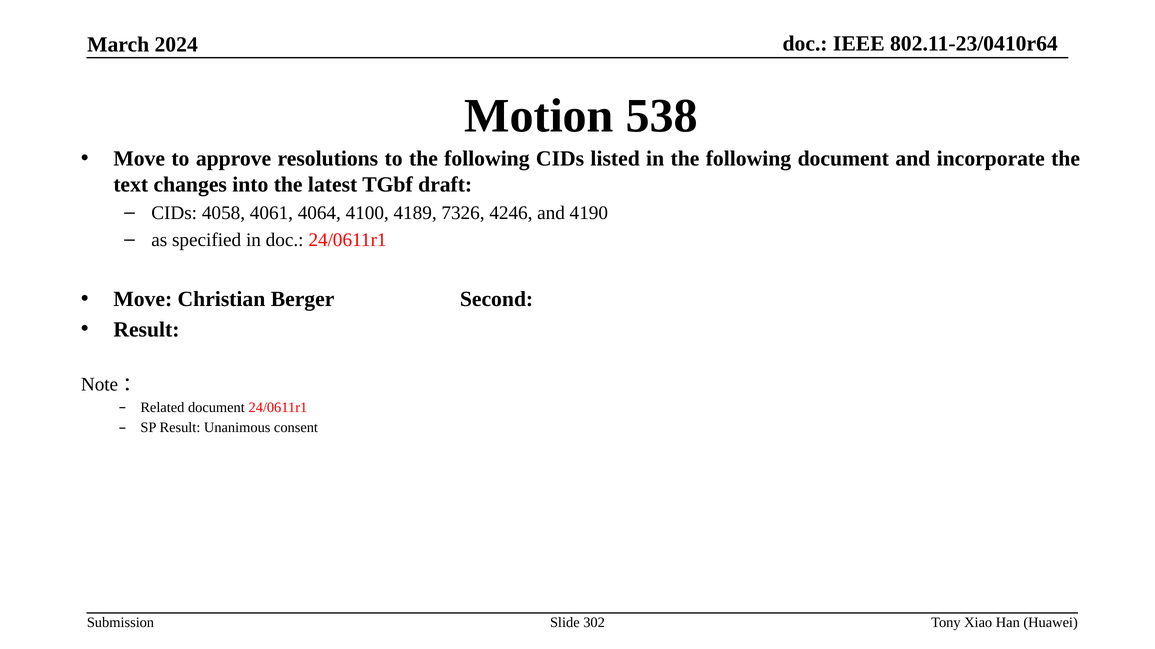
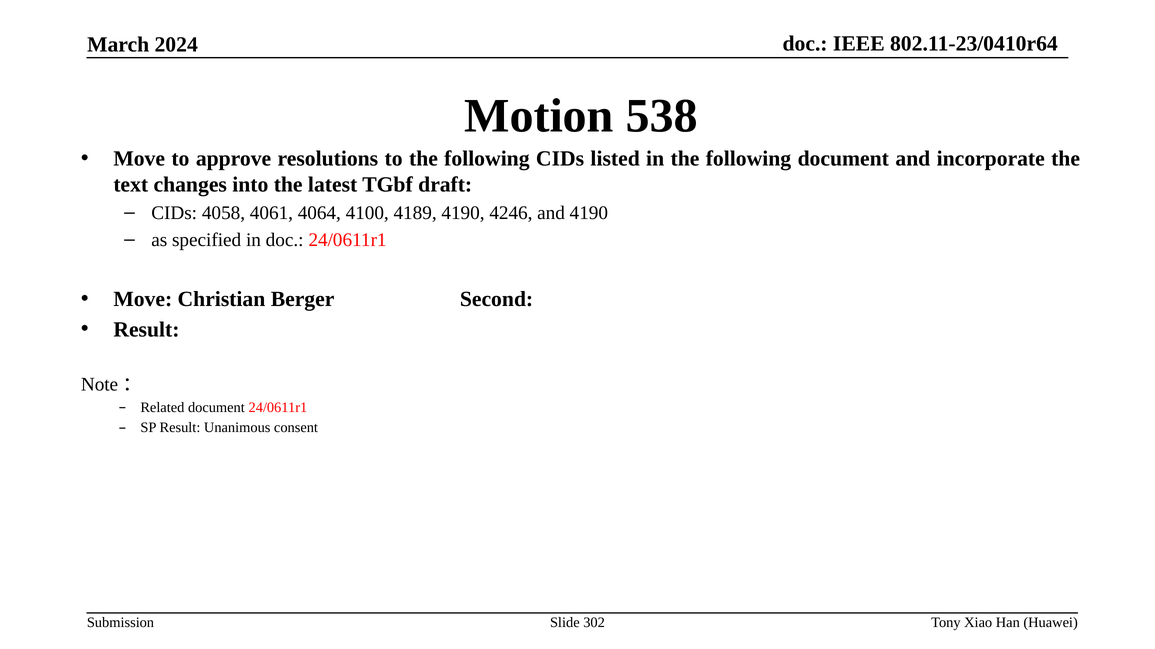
4189 7326: 7326 -> 4190 (463, 213)
